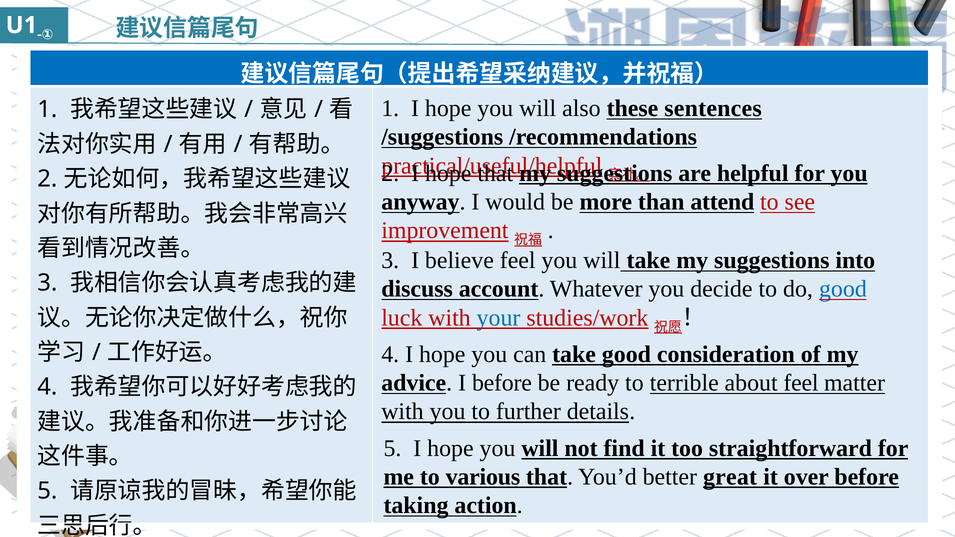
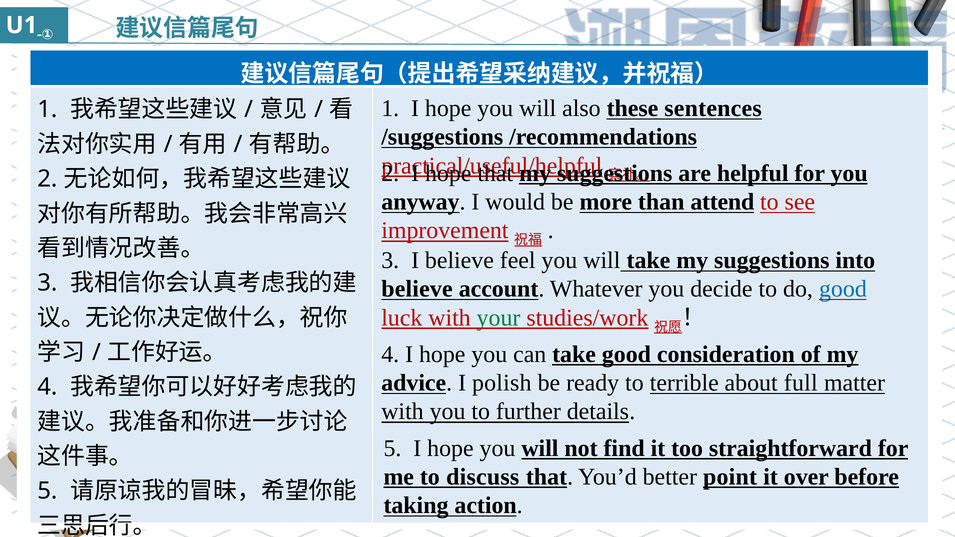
discuss: discuss -> believe (417, 289)
your colour: blue -> green (499, 318)
I before: before -> polish (502, 383)
about feel: feel -> full (801, 383)
various: various -> discuss (483, 477)
great: great -> point (730, 477)
